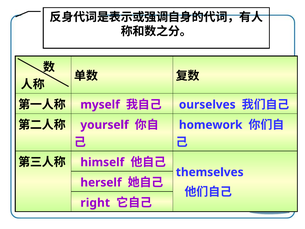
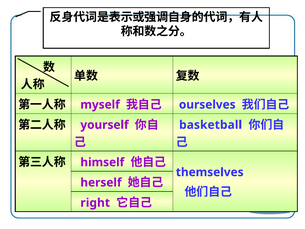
homework: homework -> basketball (211, 125)
